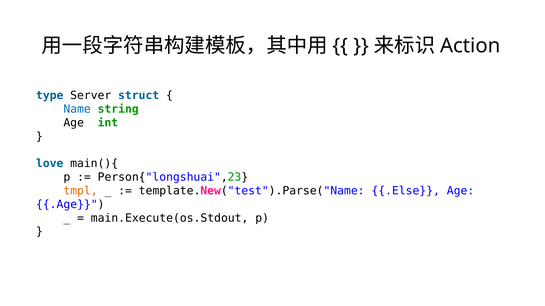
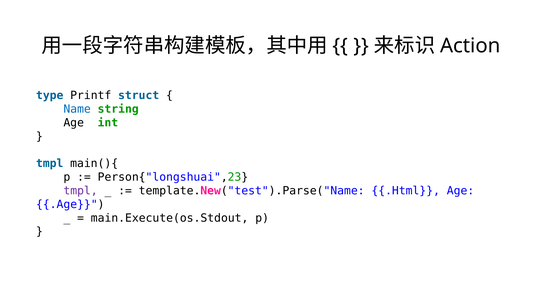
Server: Server -> Printf (91, 96)
love: love -> tmpl (50, 164)
tmpl colour: orange -> purple (81, 191)
.Else: .Else -> .Html (406, 191)
